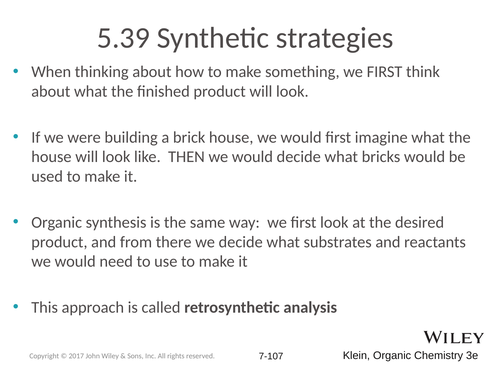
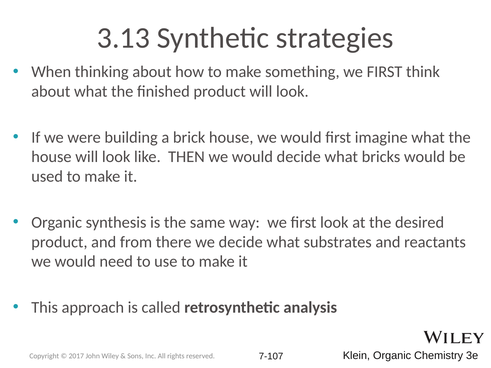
5.39: 5.39 -> 3.13 (123, 38)
